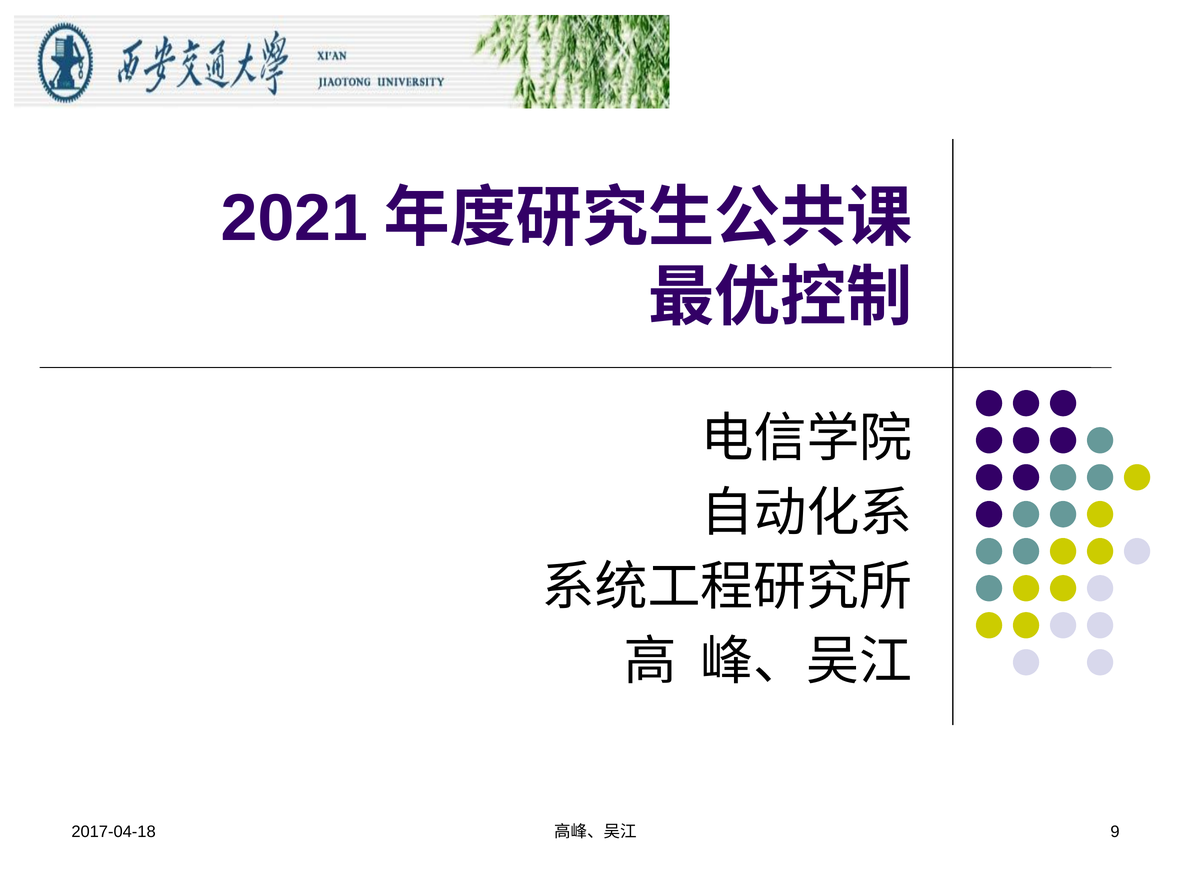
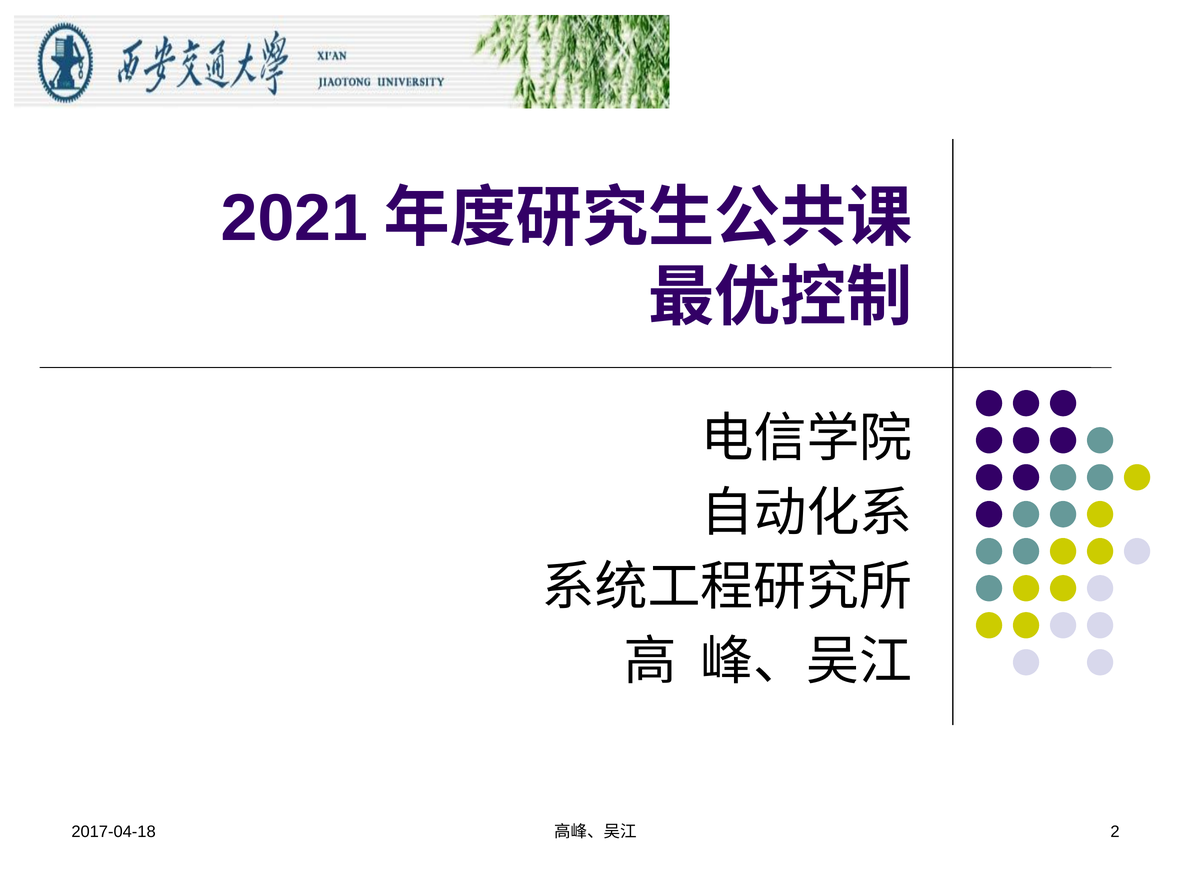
9: 9 -> 2 (1115, 831)
